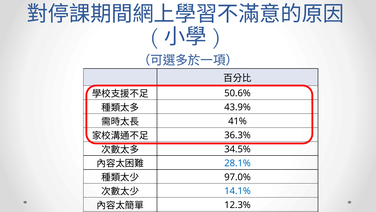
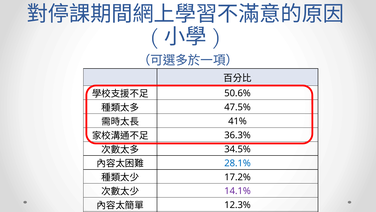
43.9%: 43.9% -> 47.5% (237, 107)
97.0%: 97.0% -> 17.2% (237, 177)
14.1% colour: blue -> purple (237, 191)
